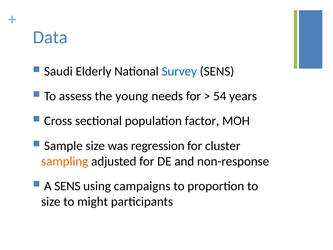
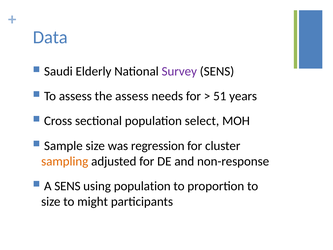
Survey colour: blue -> purple (179, 71)
the young: young -> assess (132, 96)
54: 54 -> 51 (220, 96)
factor: factor -> select (202, 121)
using campaigns: campaigns -> population (142, 186)
